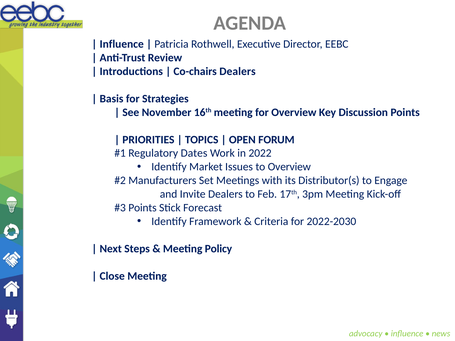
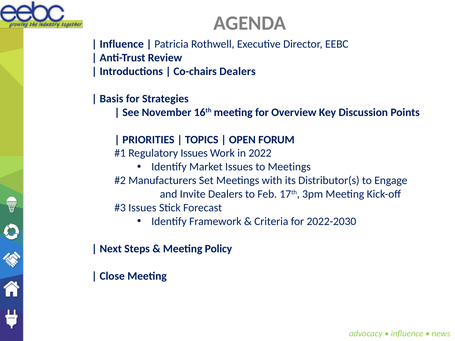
Regulatory Dates: Dates -> Issues (194, 153)
to Overview: Overview -> Meetings (289, 167)
Points: Points -> Issues (142, 208)
